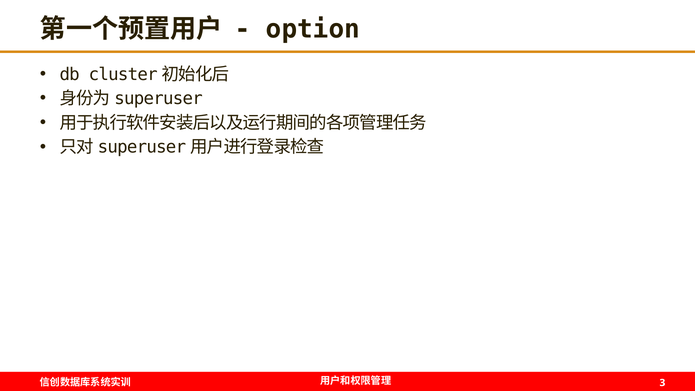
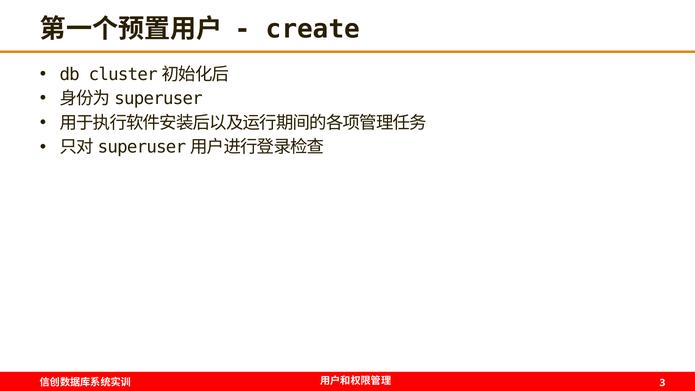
option: option -> create (313, 29)
